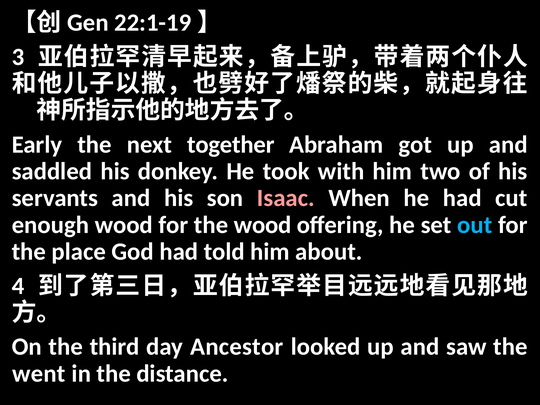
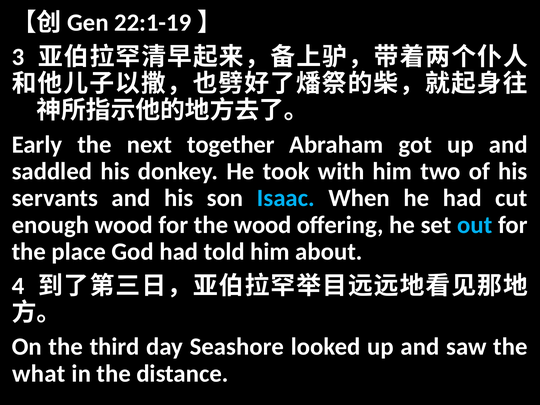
Isaac colour: pink -> light blue (286, 198)
Ancestor: Ancestor -> Seashore (237, 347)
went: went -> what (39, 374)
